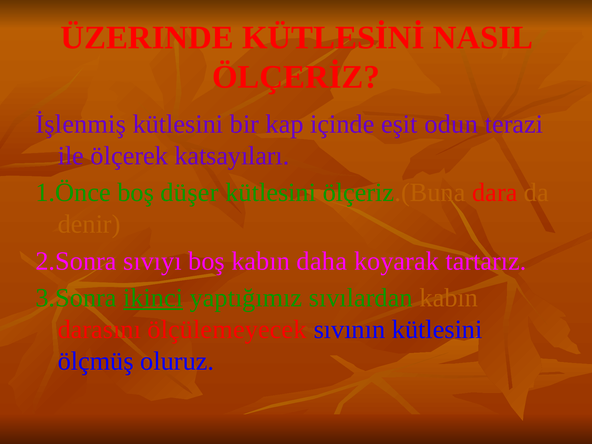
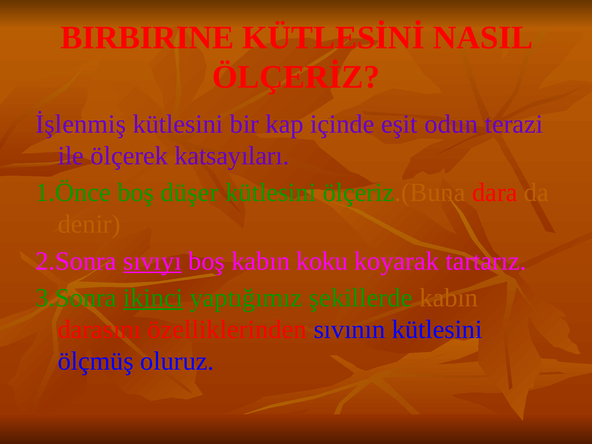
ÜZERINDE: ÜZERINDE -> BIRBIRINE (147, 38)
sıvıyı underline: none -> present (152, 261)
daha: daha -> koku (322, 261)
sıvılardan: sıvılardan -> şekillerde (361, 298)
ölçülemeyecek: ölçülemeyecek -> özelliklerinden (227, 329)
